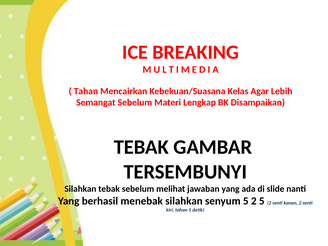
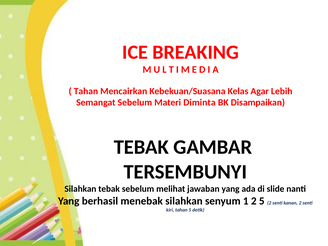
Lengkap: Lengkap -> Diminta (199, 103)
senyum 5: 5 -> 1 (246, 201)
